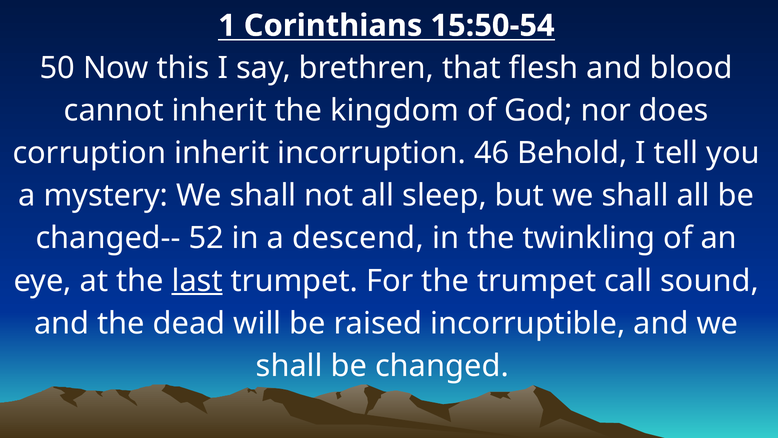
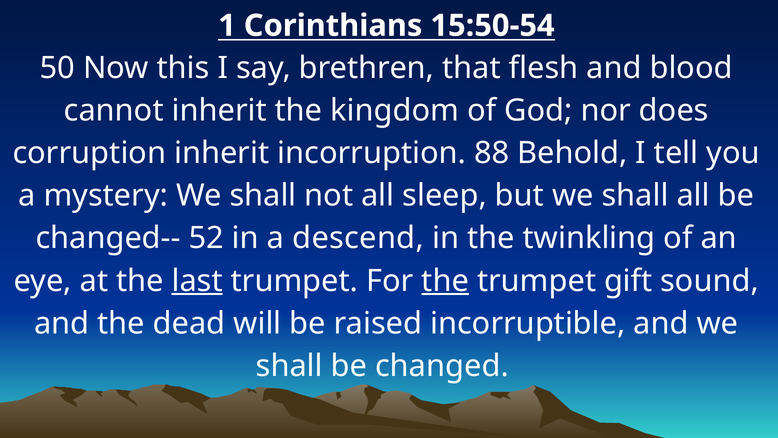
46: 46 -> 88 (492, 153)
the underline: none -> present (445, 281)
call: call -> gift (628, 281)
